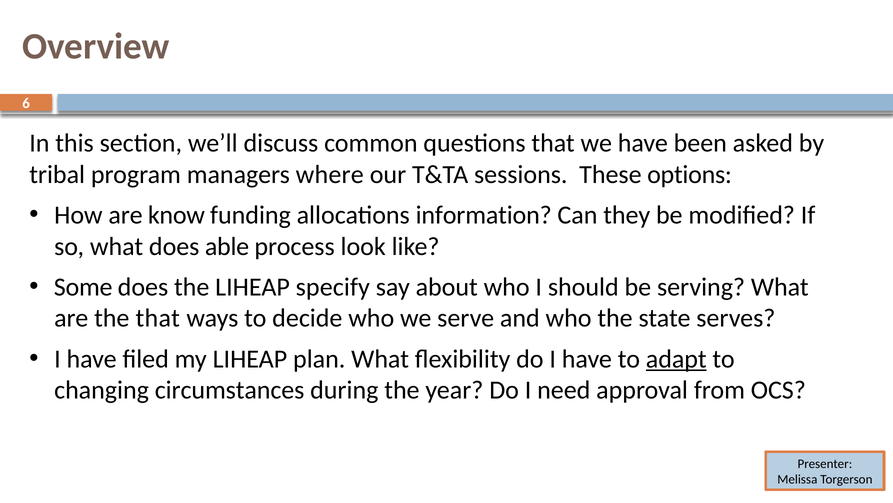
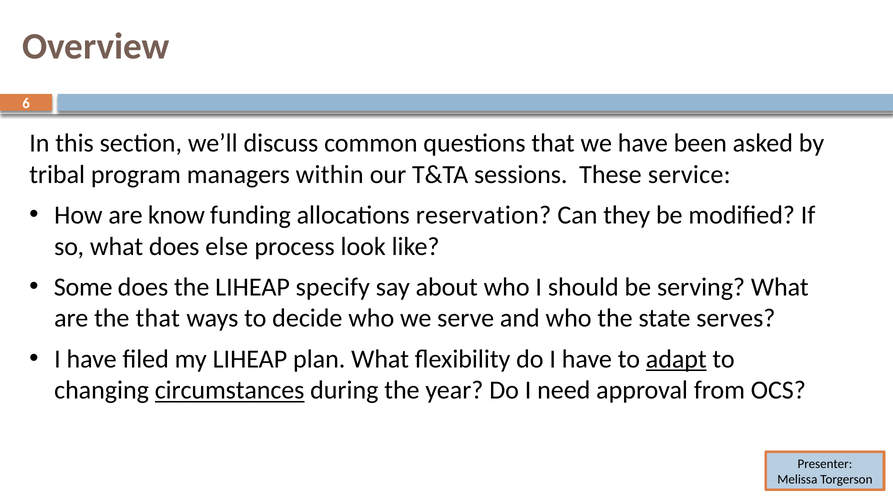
where: where -> within (330, 174)
options: options -> service (689, 174)
information: information -> reservation (483, 215)
able: able -> else (227, 246)
circumstances underline: none -> present (230, 390)
